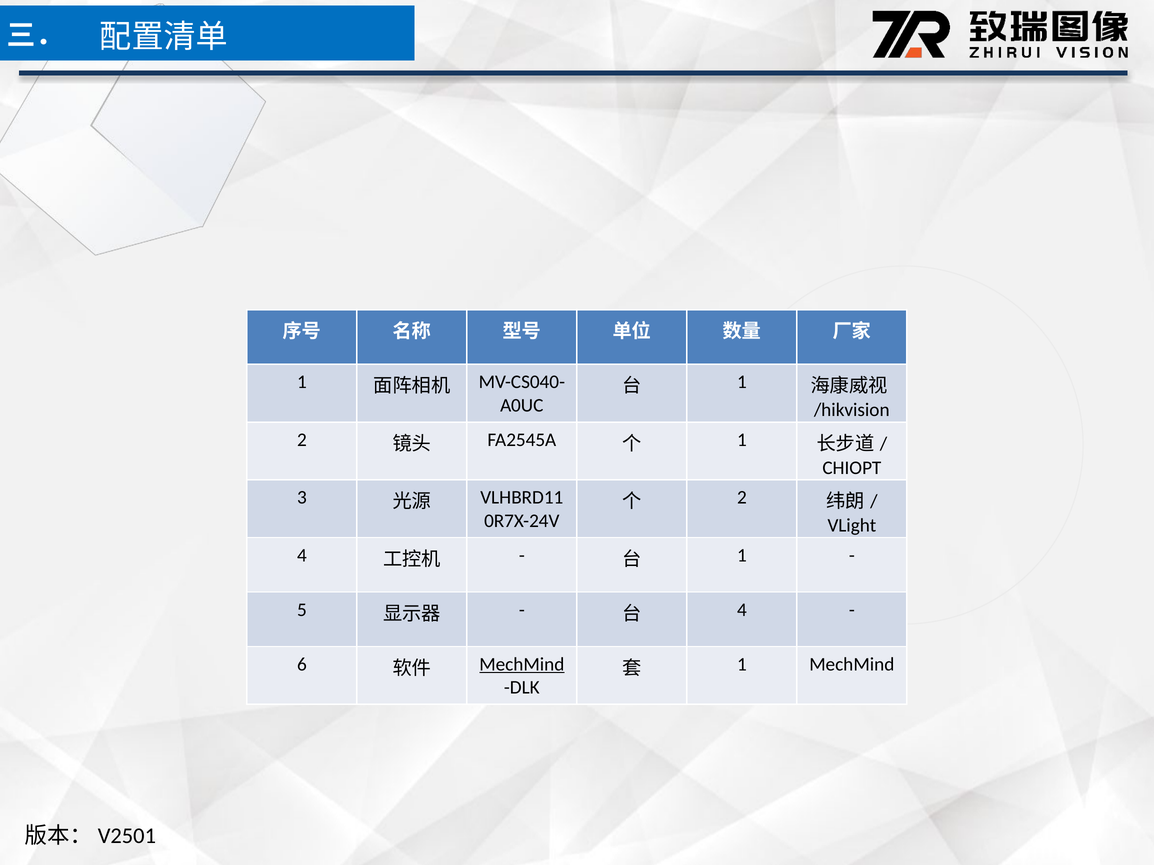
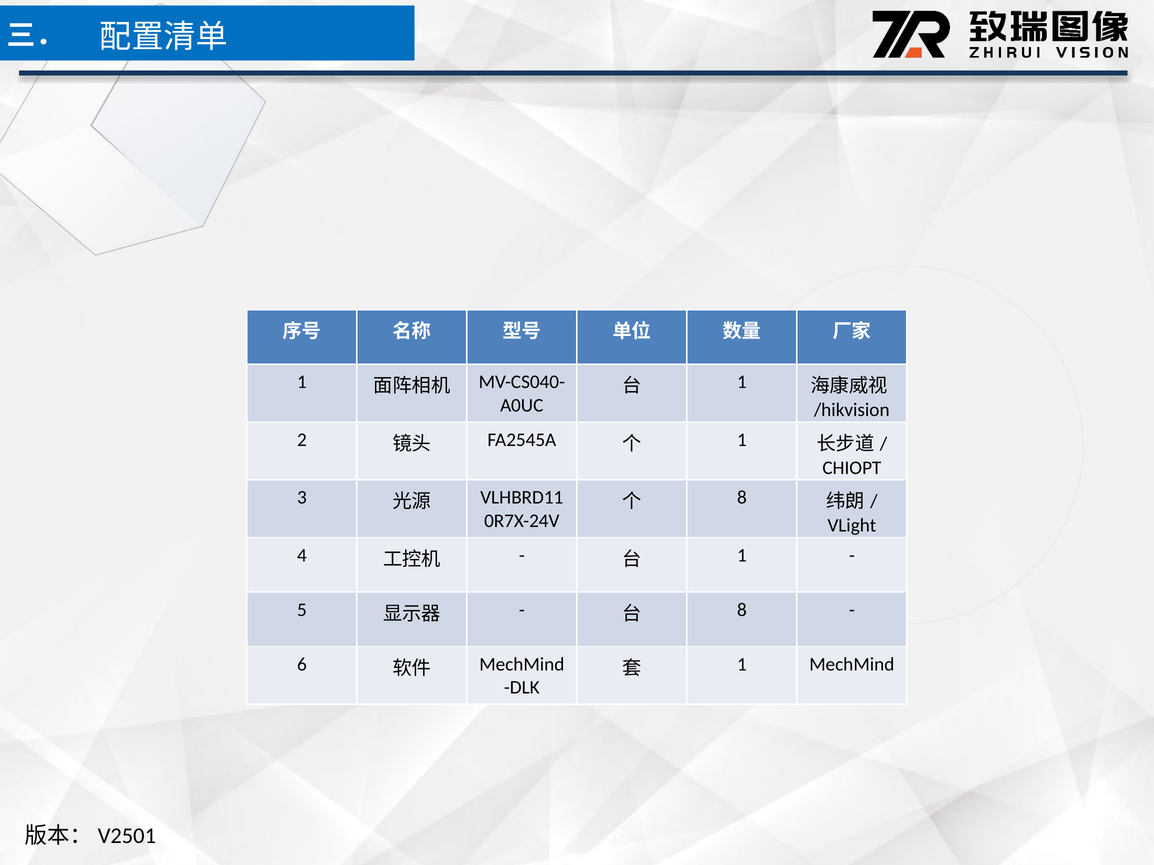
2: 2 -> 8 (742, 498)
4: 4 -> 8 (742, 610)
MechMind underline: present -> none (522, 665)
